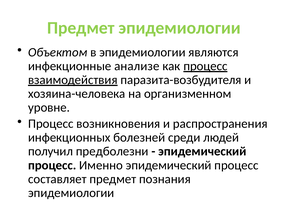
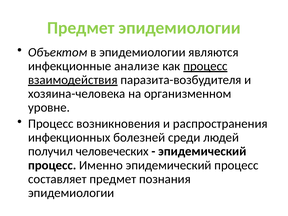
предболезни: предболезни -> человеческих (112, 151)
